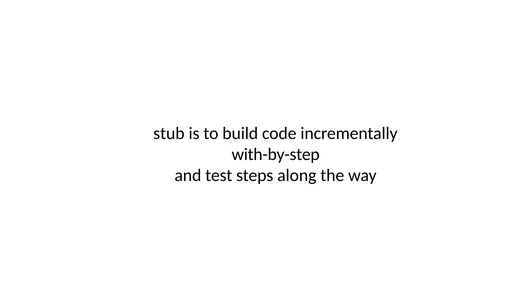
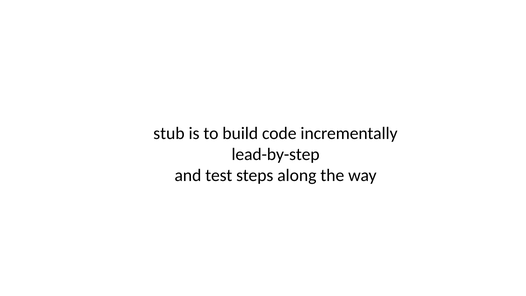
with-by-step: with-by-step -> lead-by-step (276, 154)
